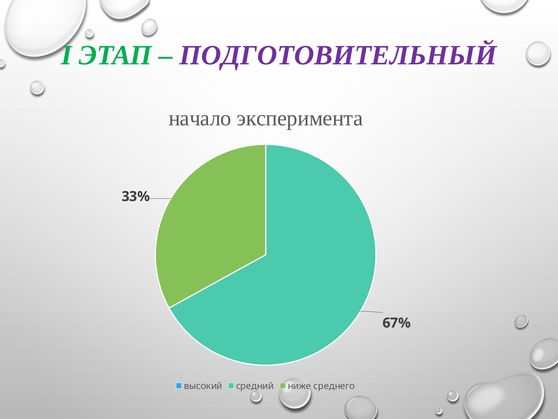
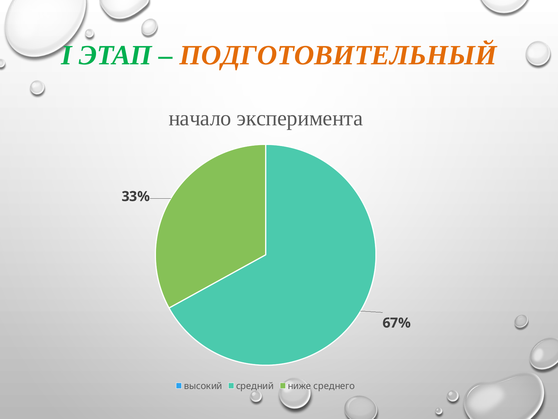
ПОДГОТОВИТЕЛЬНЫЙ colour: purple -> orange (338, 55)
